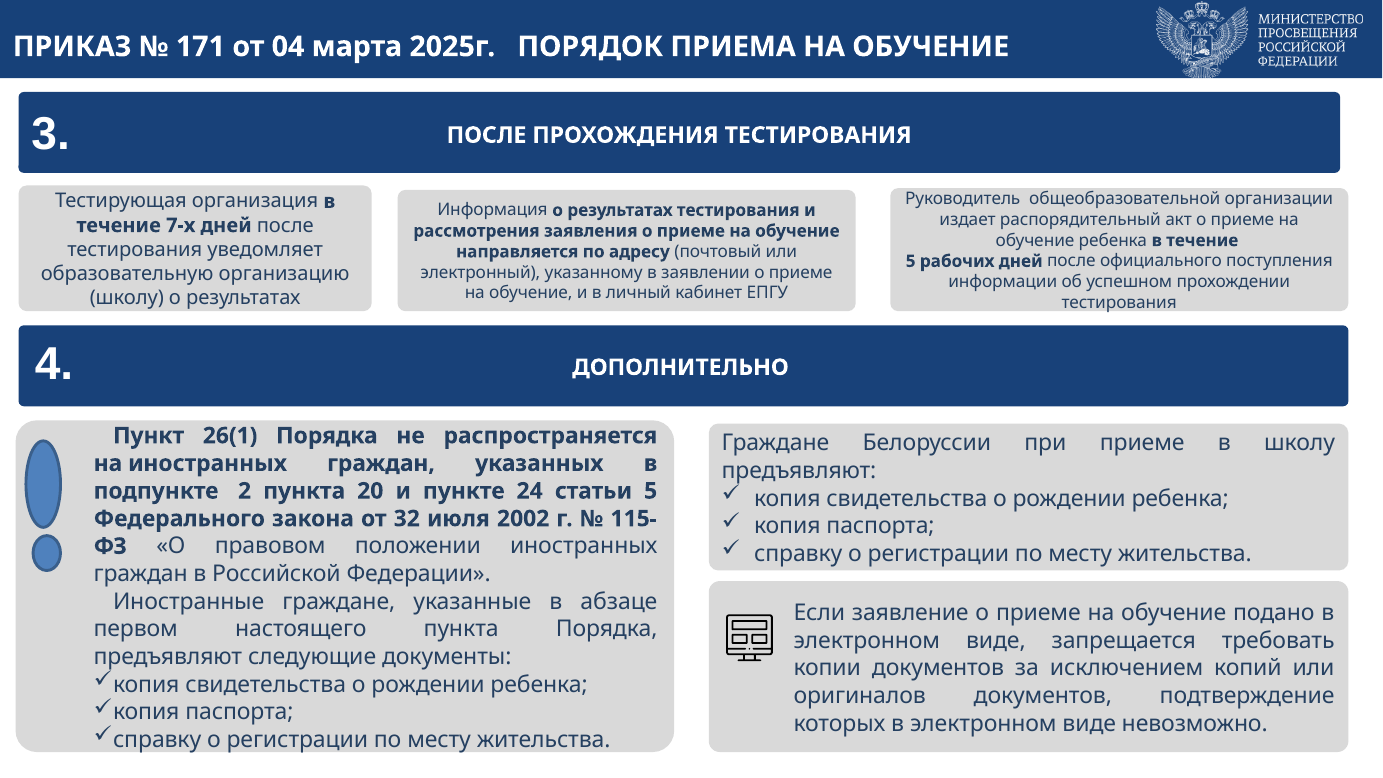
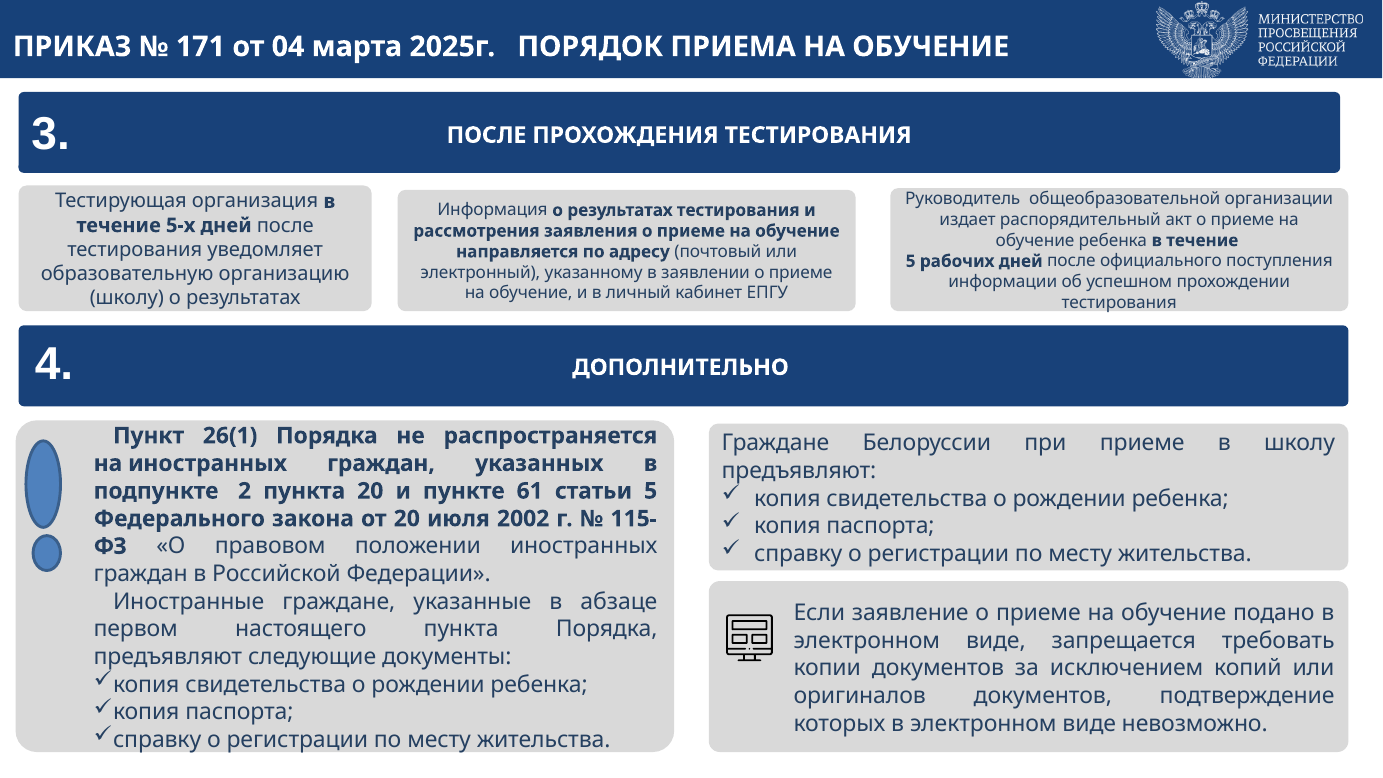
7-х: 7-х -> 5-х (181, 225)
24: 24 -> 61 (530, 491)
от 32: 32 -> 20 (407, 519)
